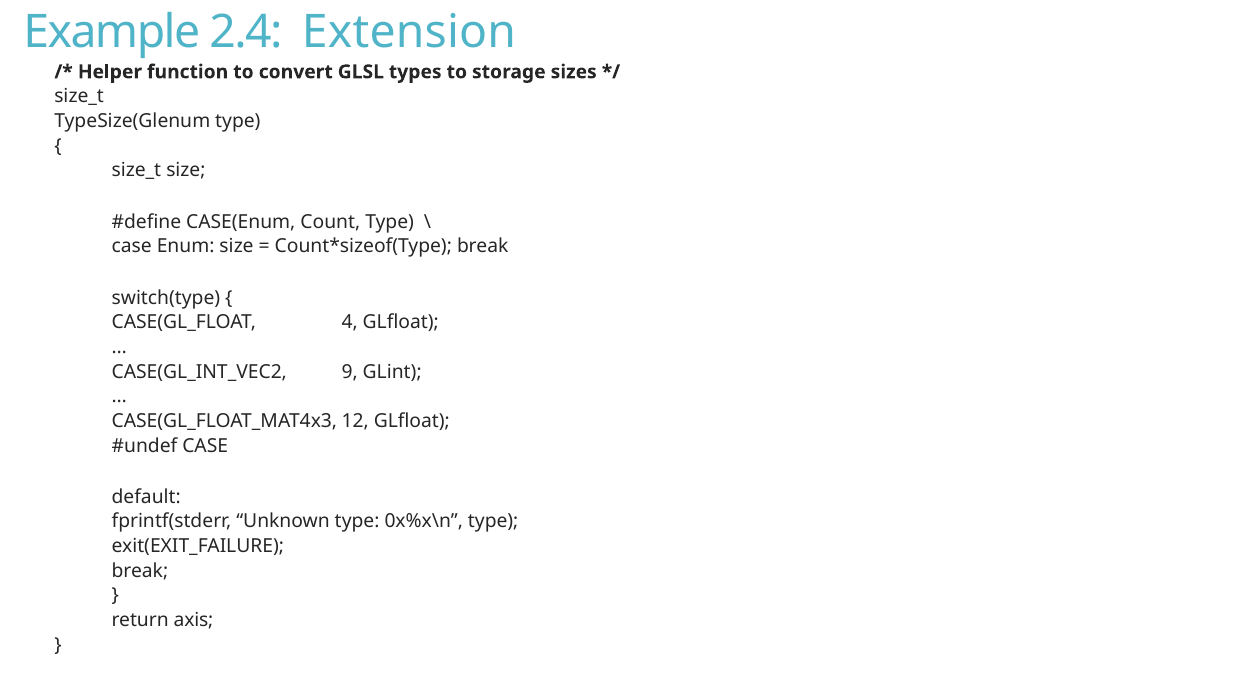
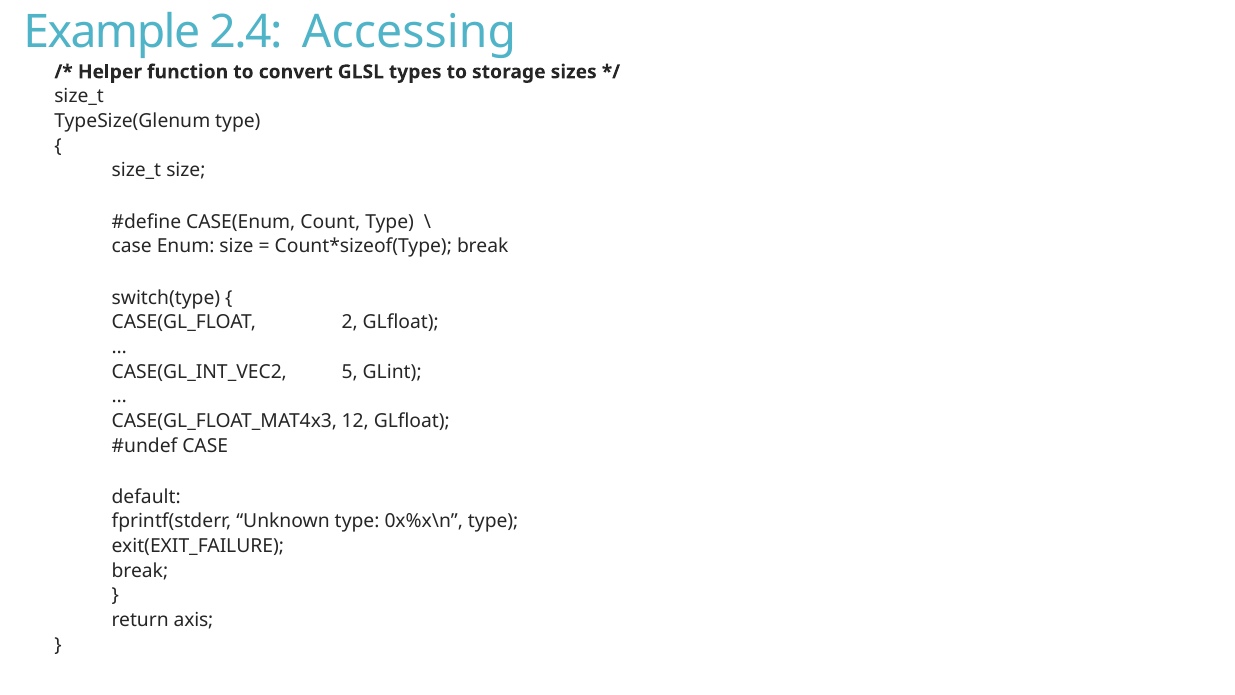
Extension: Extension -> Accessing (409, 32)
4: 4 -> 2 (350, 322)
9: 9 -> 5 (350, 372)
